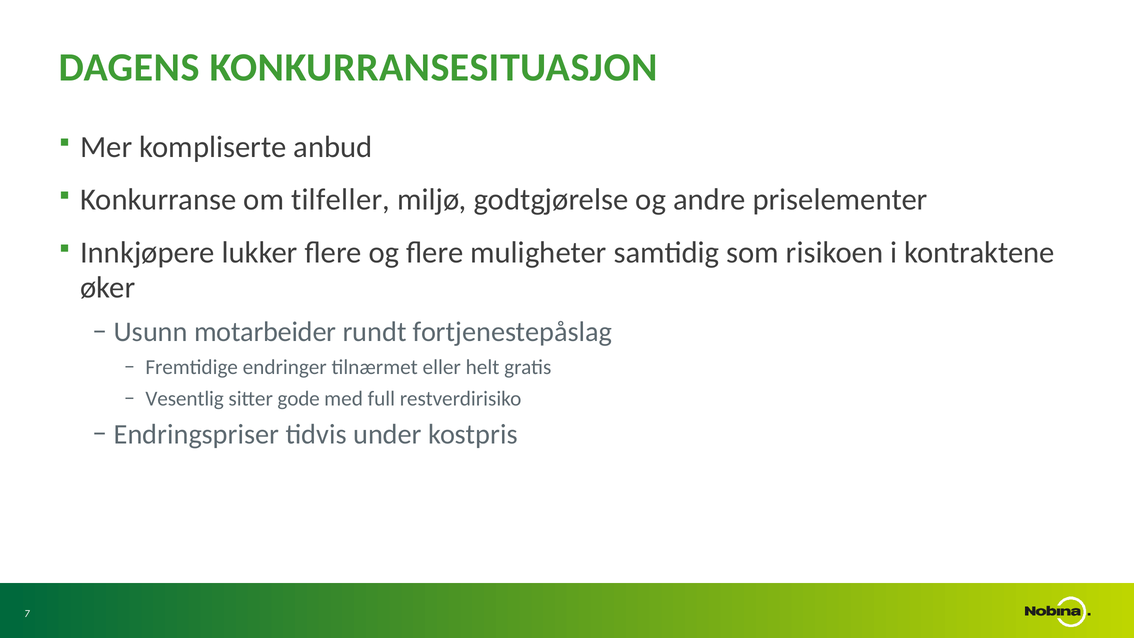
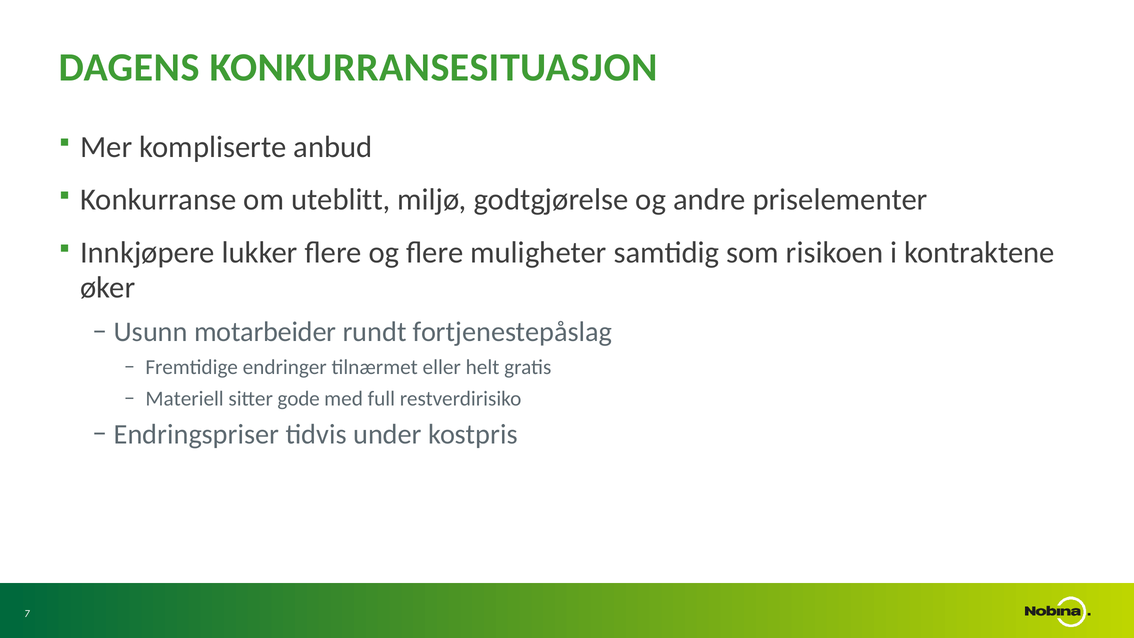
tilfeller: tilfeller -> uteblitt (341, 200)
Vesentlig: Vesentlig -> Materiell (185, 399)
